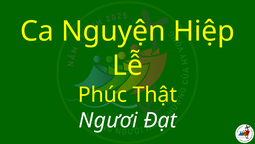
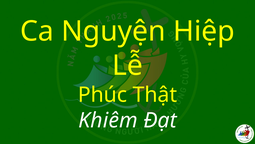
Ngươi: Ngươi -> Khiêm (108, 120)
